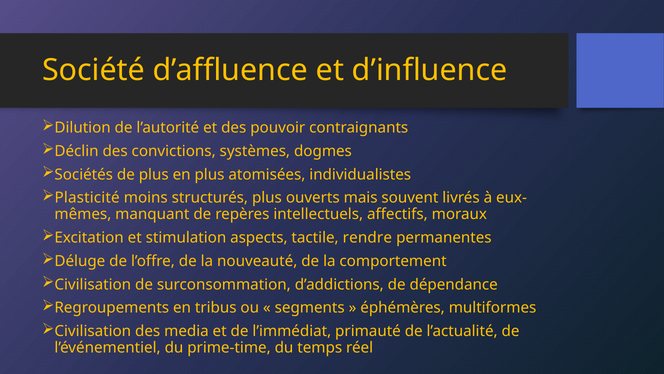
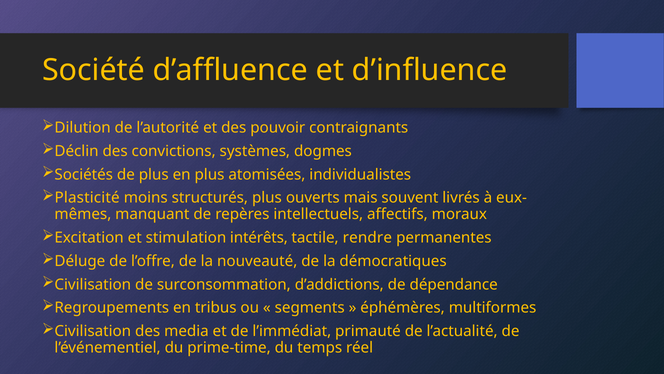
aspects: aspects -> intérêts (259, 237)
comportement: comportement -> démocratiques (393, 261)
